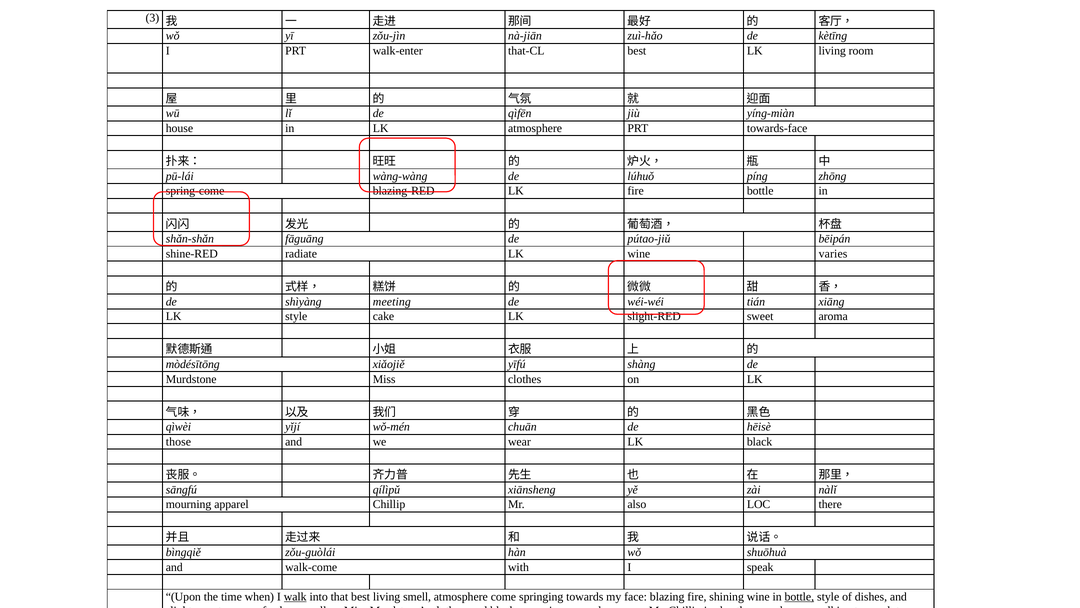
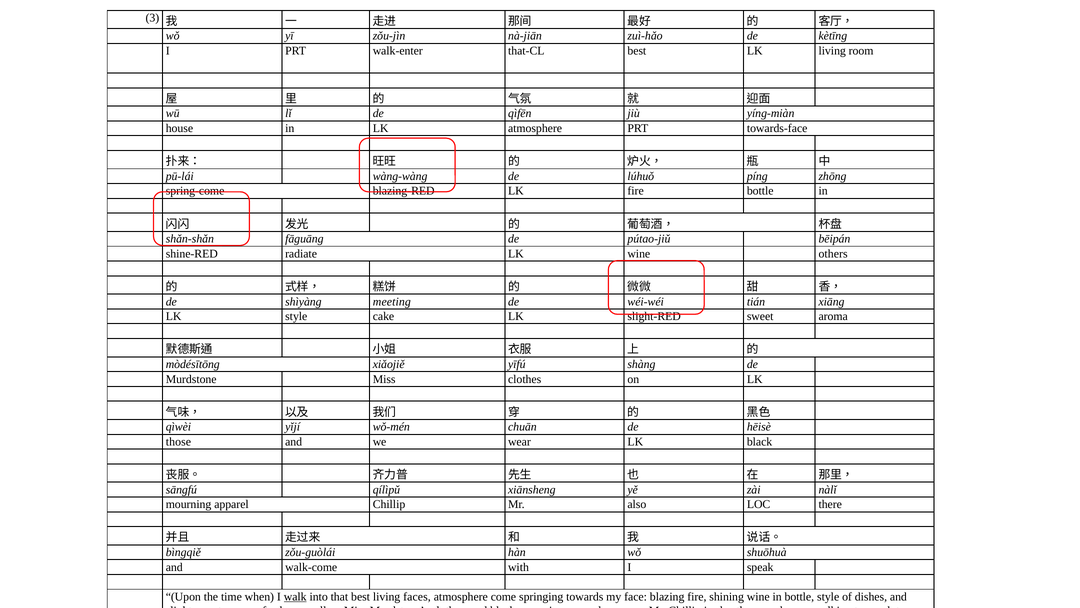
varies: varies -> others (833, 254)
living smell: smell -> faces (417, 596)
bottle underline: present -> none (799, 596)
